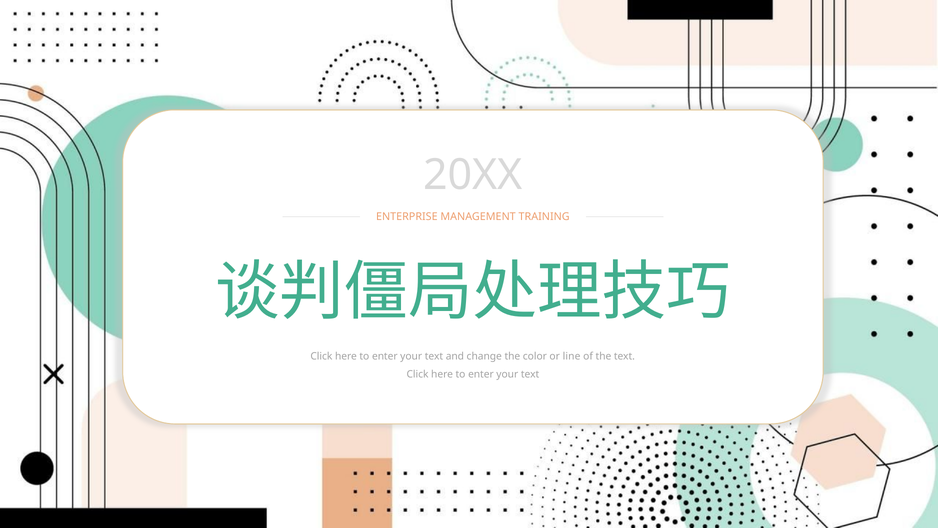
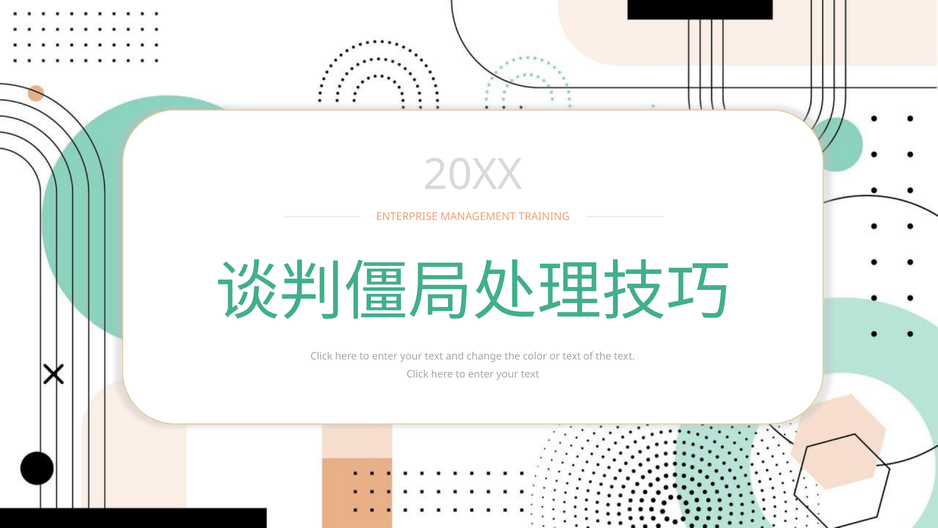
or line: line -> text (572, 356)
